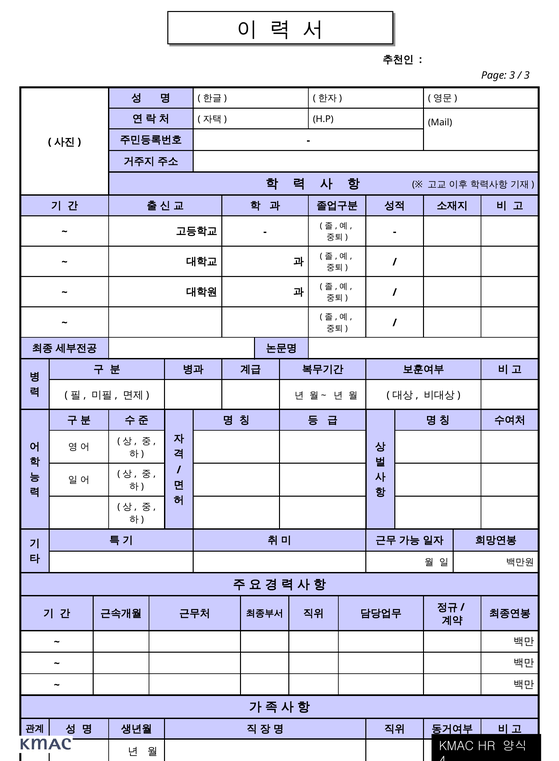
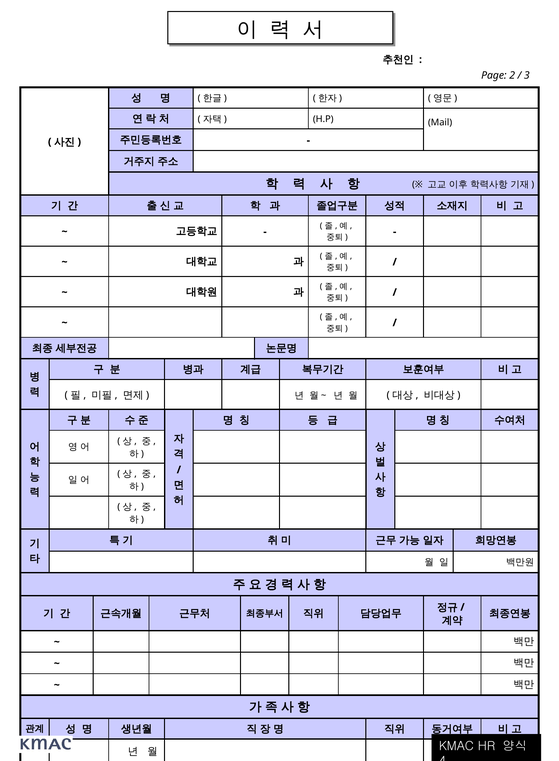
Page 3: 3 -> 2 (512, 76)
